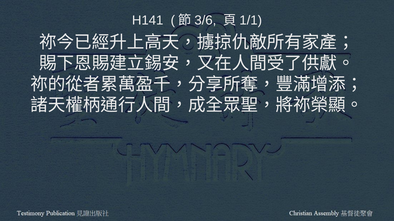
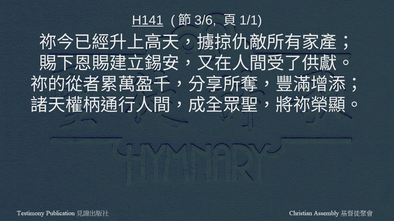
H141 underline: none -> present (148, 20)
